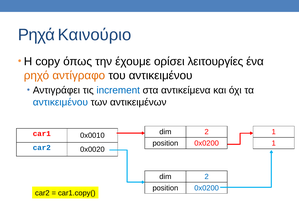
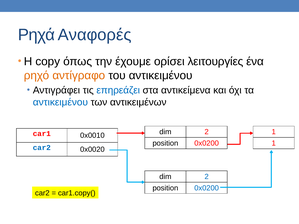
Καινούριο: Καινούριο -> Αναφορές (95, 35)
increment: increment -> επηρεάζει (118, 90)
